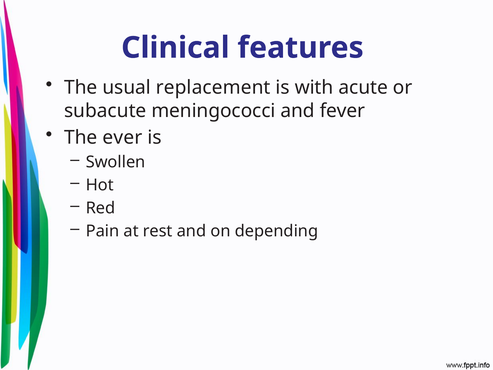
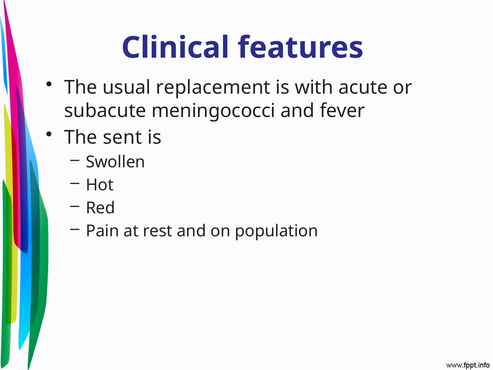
ever: ever -> sent (122, 137)
depending: depending -> population (277, 231)
